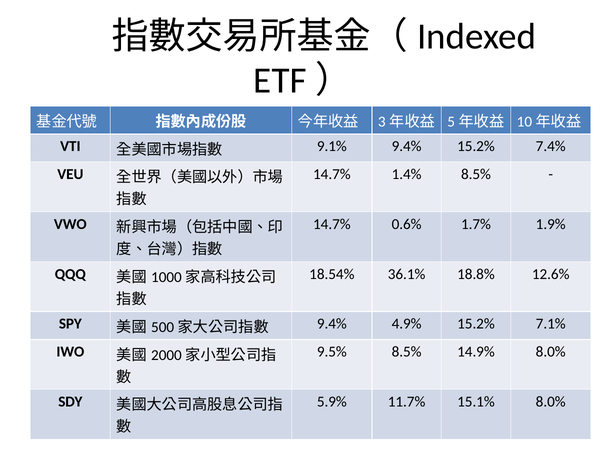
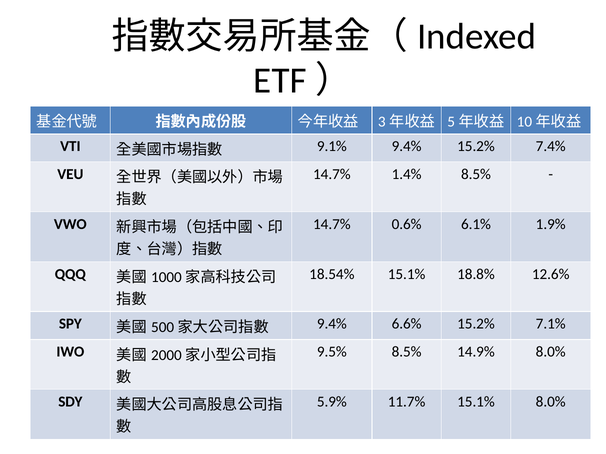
1.7%: 1.7% -> 6.1% (476, 224)
18.54% 36.1%: 36.1% -> 15.1% (407, 274)
4.9%: 4.9% -> 6.6% (407, 324)
